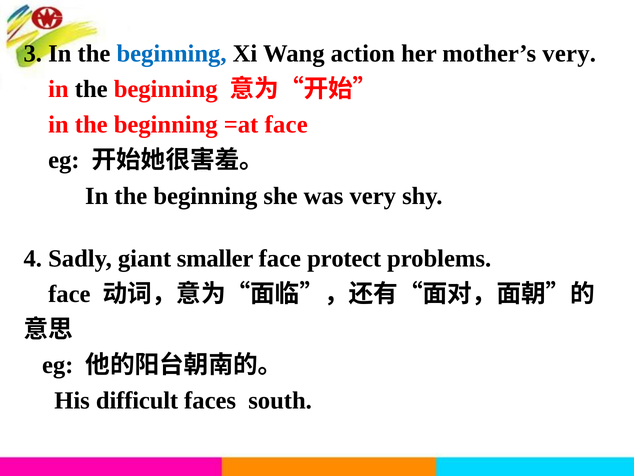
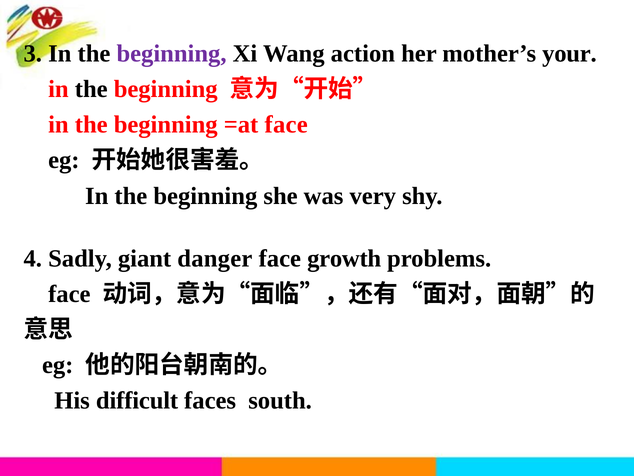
beginning colour: blue -> purple (172, 54)
mother’s very: very -> your (569, 54)
smaller: smaller -> danger (215, 258)
protect: protect -> growth (344, 258)
